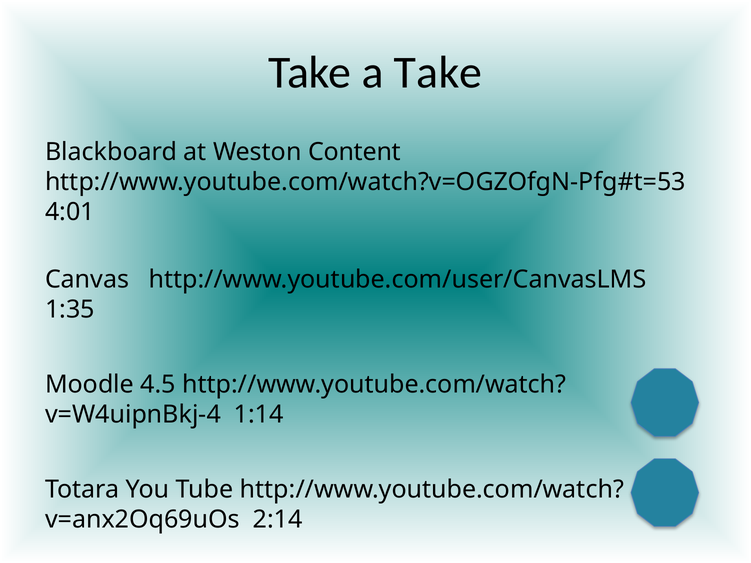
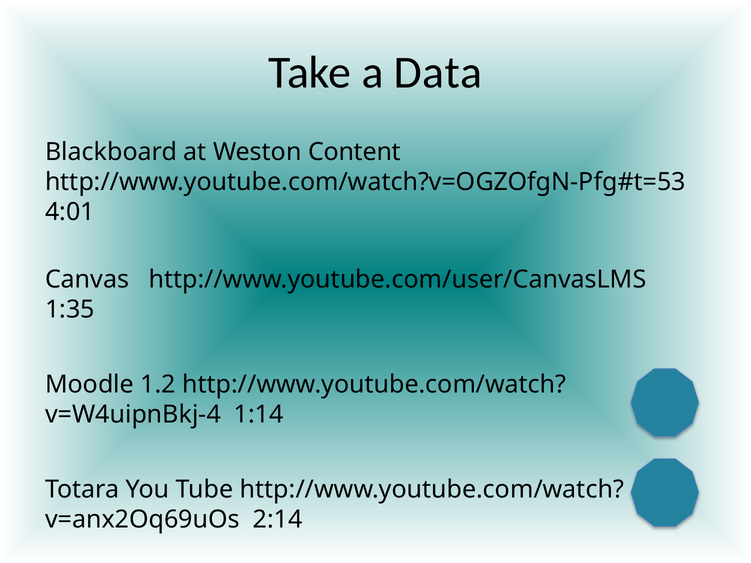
a Take: Take -> Data (438, 73)
4.5: 4.5 -> 1.2 (158, 385)
